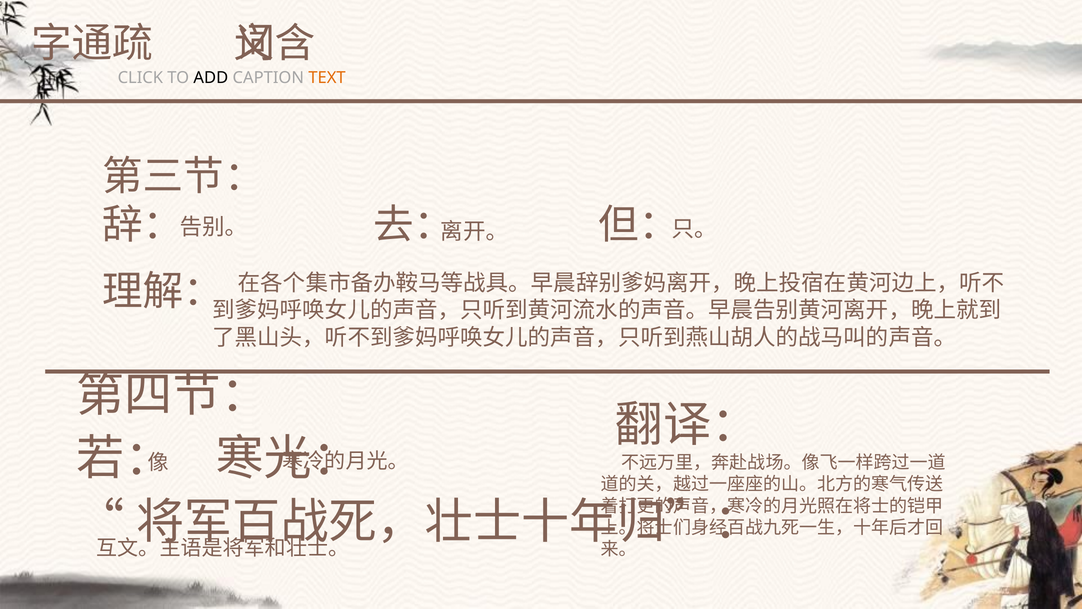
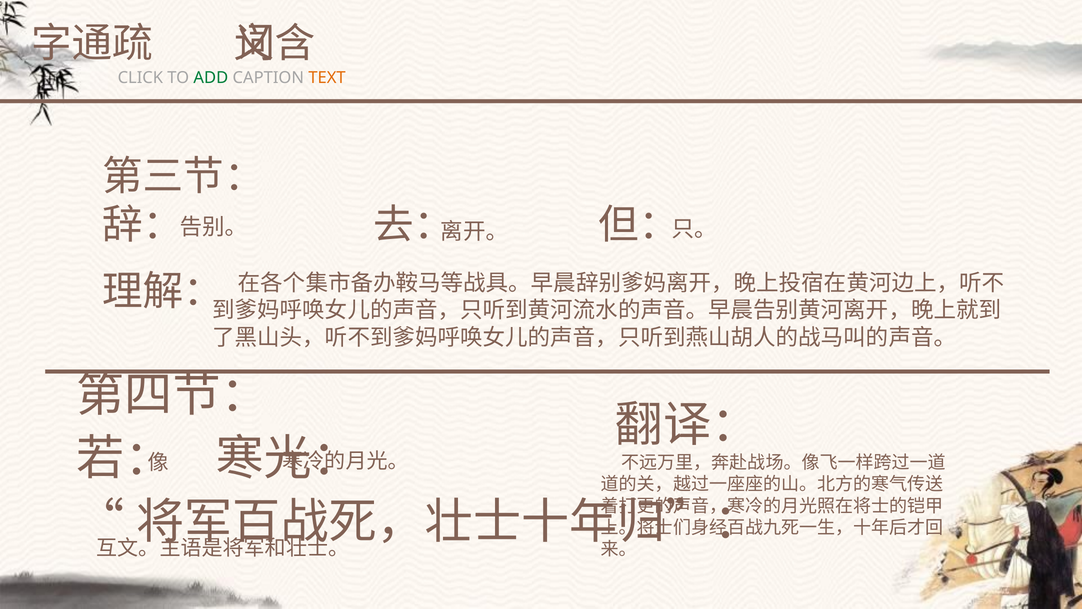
ADD colour: black -> green (211, 78)
